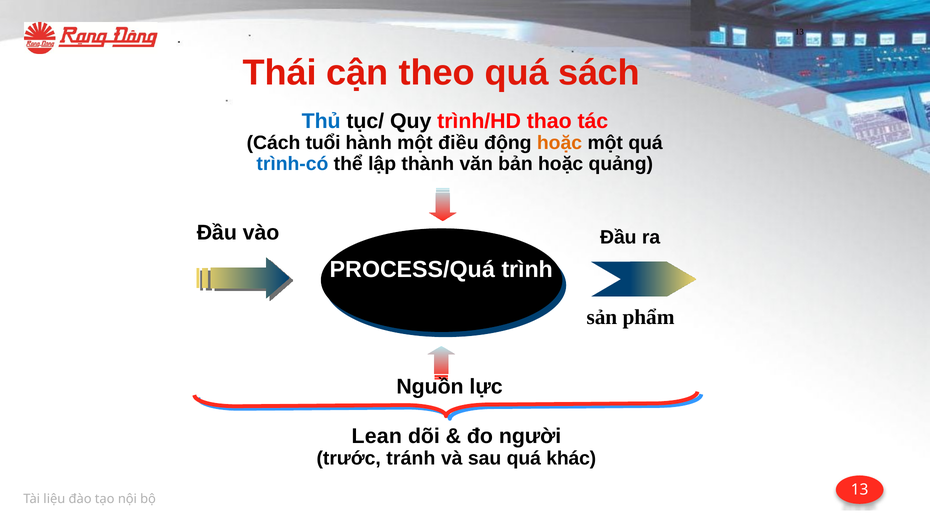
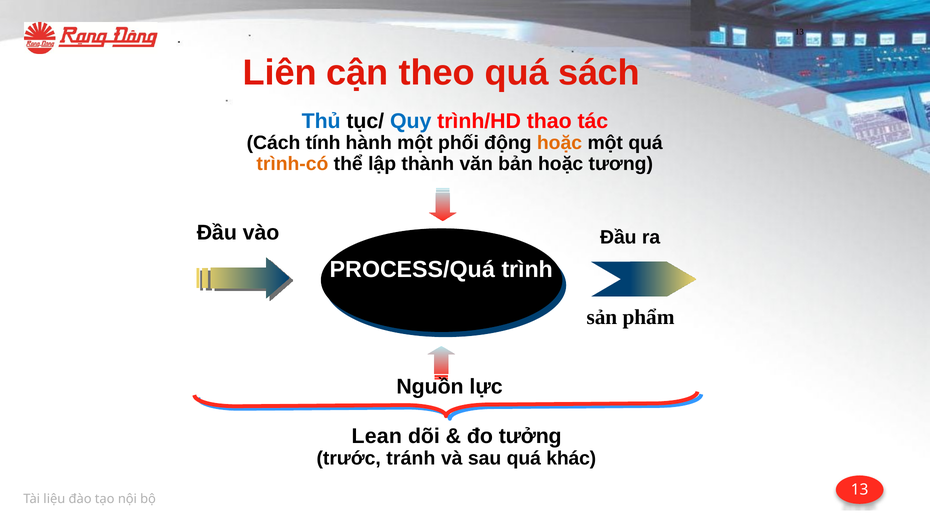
Thái: Thái -> Liên (280, 73)
Quy colour: black -> blue (411, 121)
tuổi: tuổi -> tính (323, 143)
điều: điều -> phối (459, 143)
trình-có colour: blue -> orange (292, 164)
quảng: quảng -> tương (621, 164)
người: người -> tưởng (530, 436)
